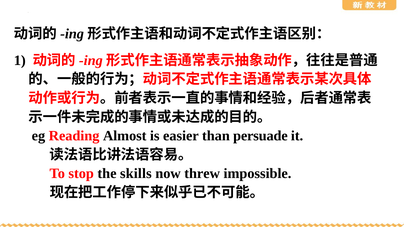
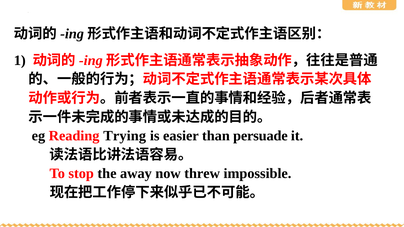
Almost: Almost -> Trying (125, 136)
skills: skills -> away (136, 174)
